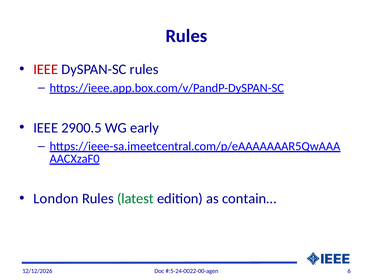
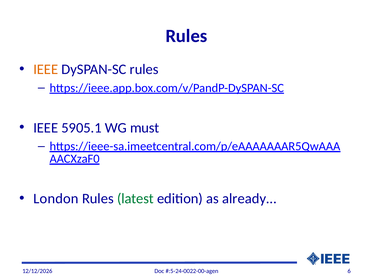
IEEE colour: red -> orange (46, 69)
2900.5: 2900.5 -> 5905.1 (82, 128)
early: early -> must (145, 128)
contain…: contain… -> already… (249, 198)
